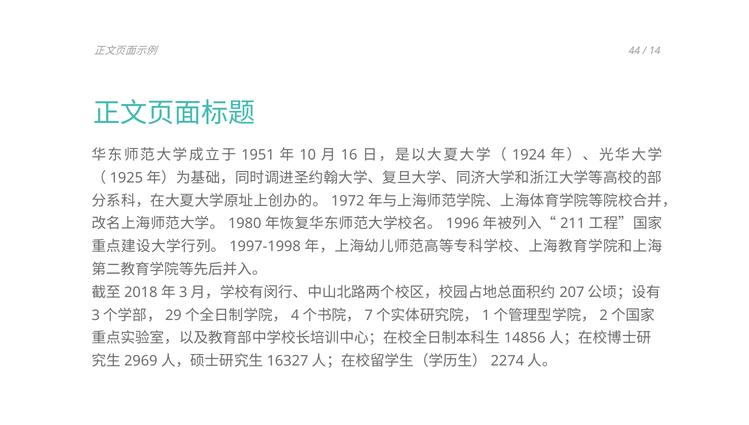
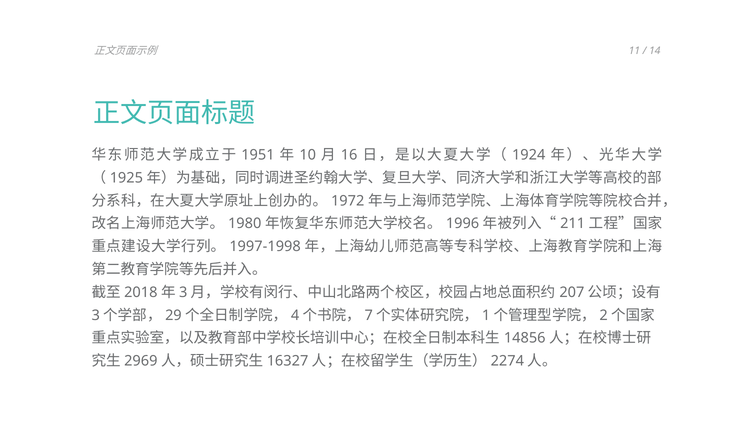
44: 44 -> 11 (634, 51)
